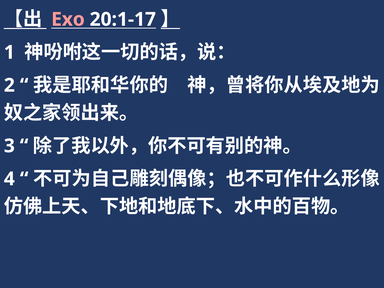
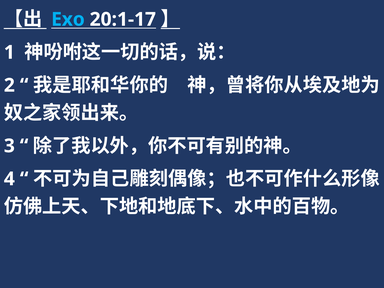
Exo colour: pink -> light blue (68, 19)
